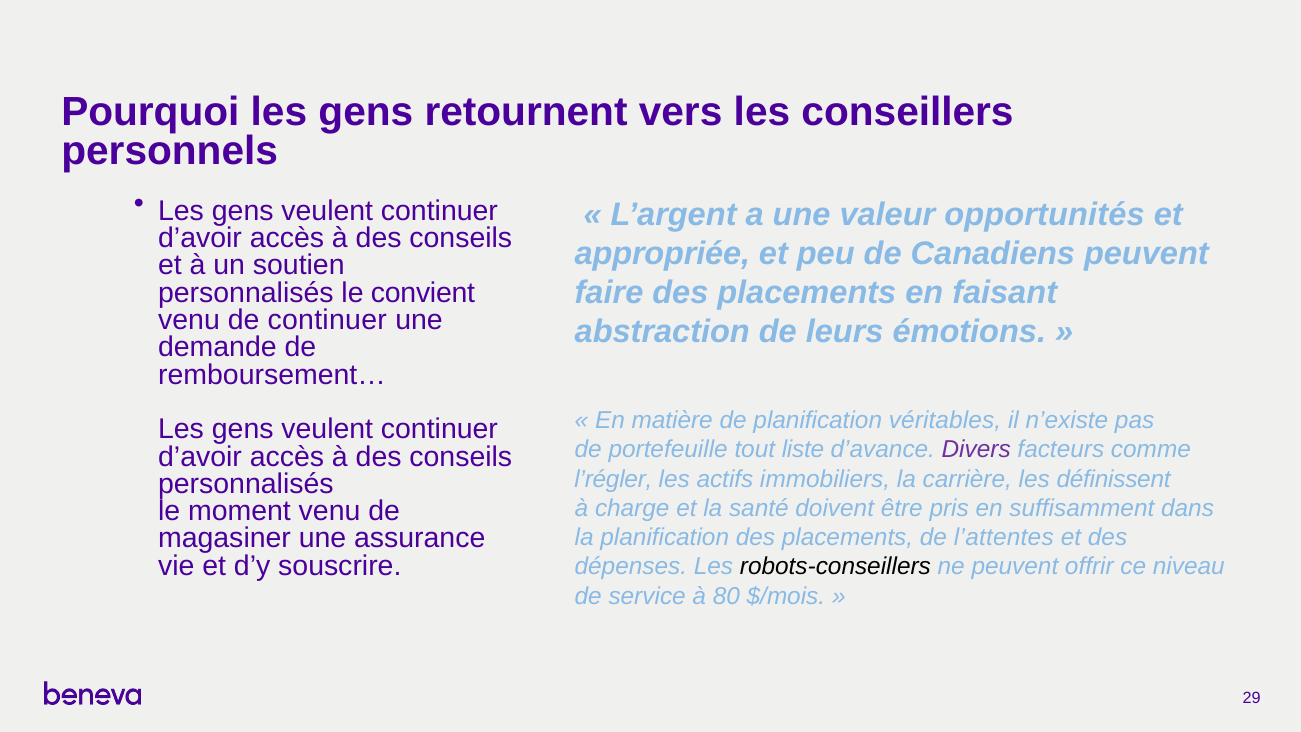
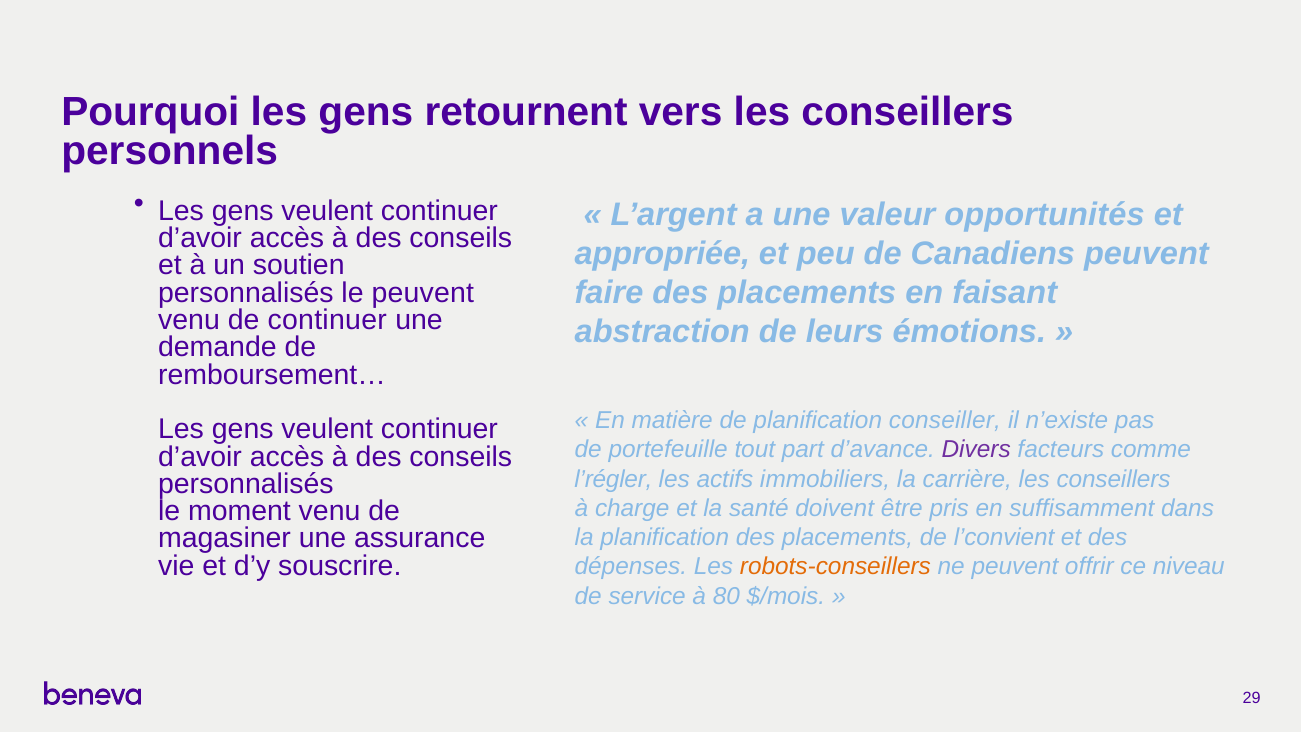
le convient: convient -> peuvent (423, 293)
véritables: véritables -> conseiller (945, 420)
liste: liste -> part (803, 450)
carrière les définissent: définissent -> conseillers (1114, 479)
l’attentes: l’attentes -> l’convient (1004, 538)
robots-conseillers colour: black -> orange (835, 567)
